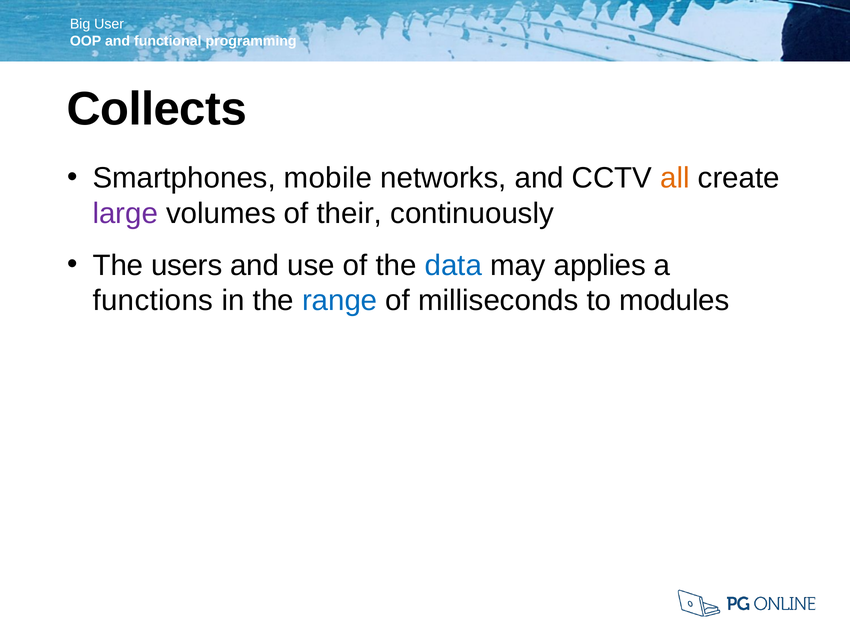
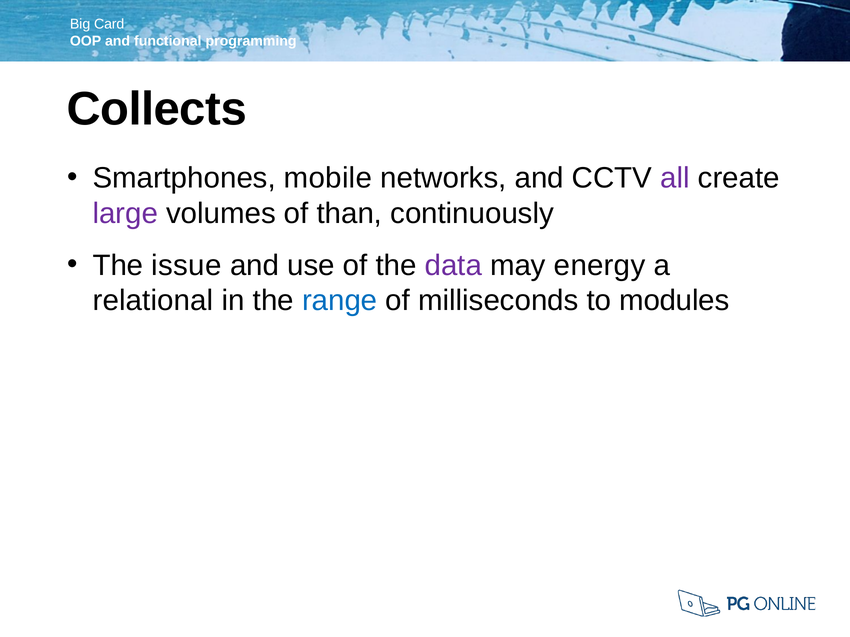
User: User -> Card (109, 24)
all colour: orange -> purple (675, 178)
their: their -> than (349, 214)
users: users -> issue (186, 266)
data colour: blue -> purple (453, 266)
applies: applies -> energy (600, 266)
functions: functions -> relational (153, 301)
